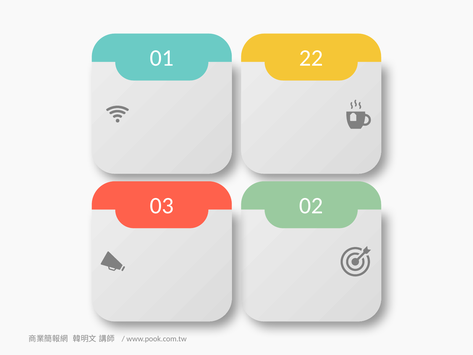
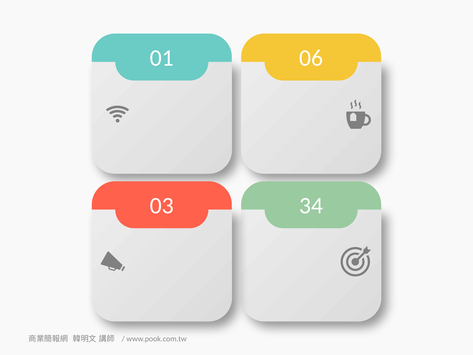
22: 22 -> 06 (311, 58)
02: 02 -> 34 (311, 205)
